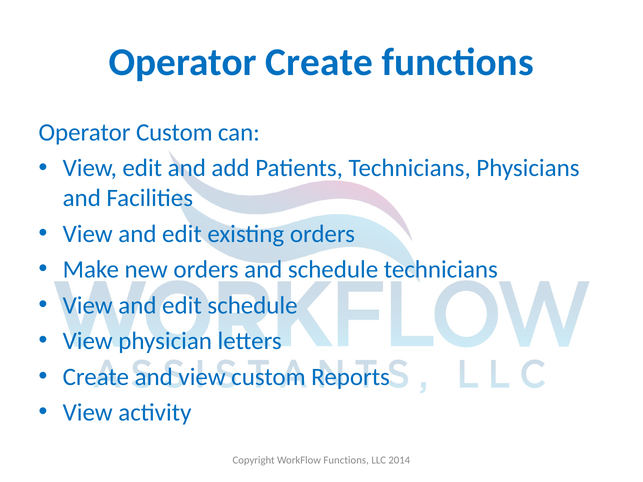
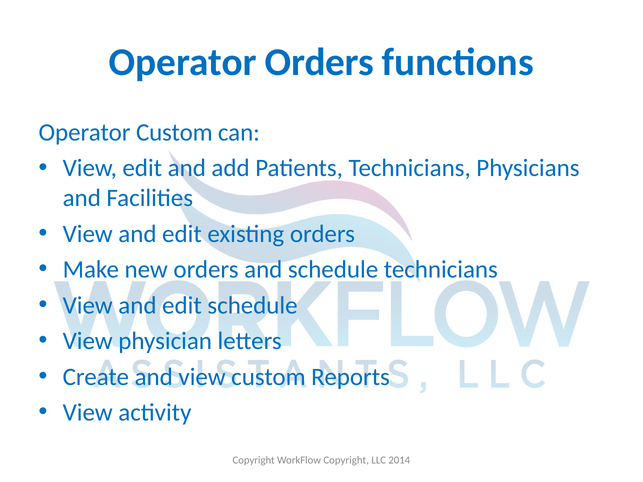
Operator Create: Create -> Orders (319, 62)
WorkFlow Functions: Functions -> Copyright (346, 460)
